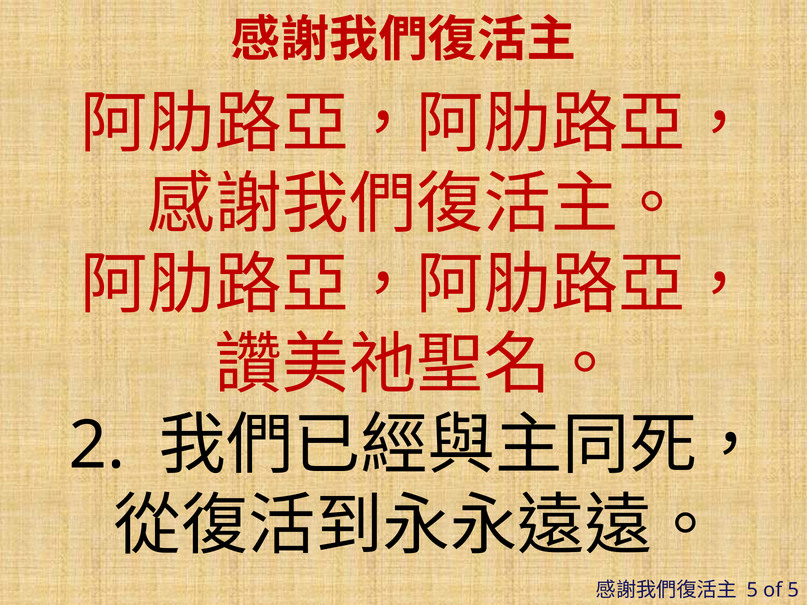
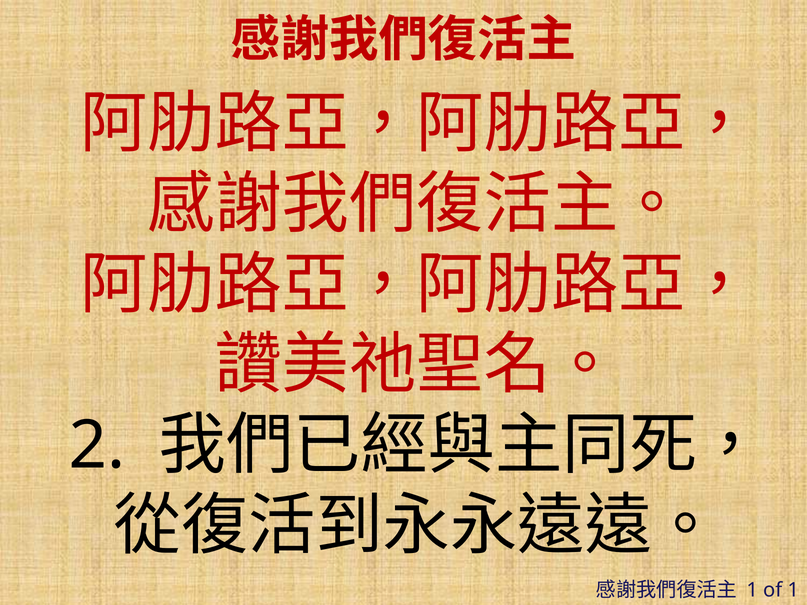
5: 5 -> 1 (752, 590)
of 5: 5 -> 1 (793, 590)
